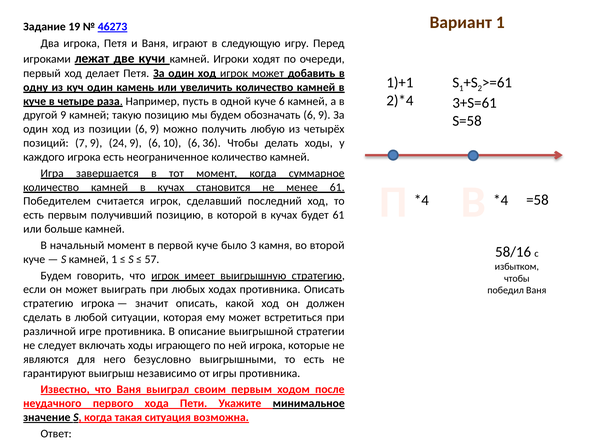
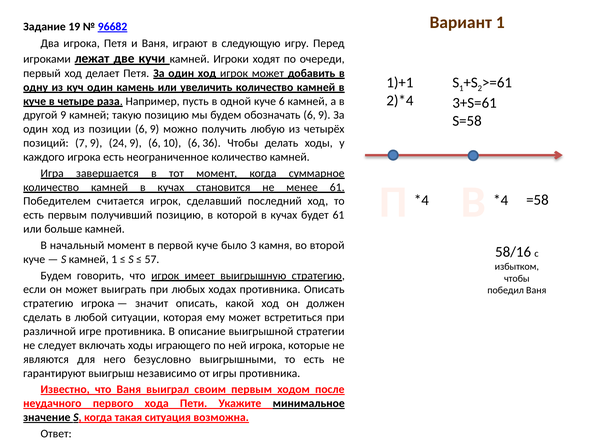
46273: 46273 -> 96682 (113, 27)
